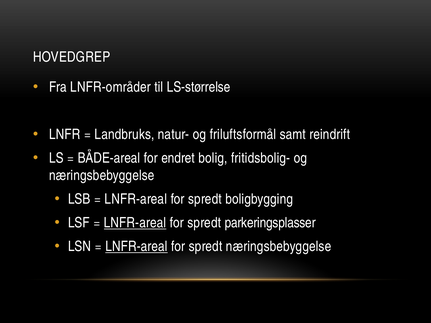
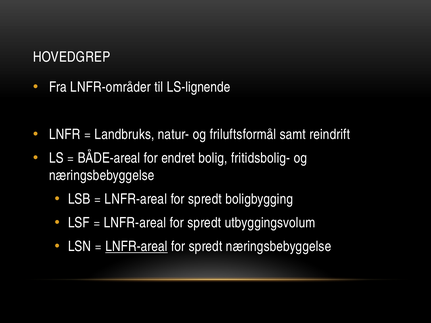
LS-størrelse: LS-størrelse -> LS-lignende (199, 87)
LNFR-areal underline: present -> none (135, 223)
parkeringsplasser: parkeringsplasser -> utbyggingsvolum (270, 223)
